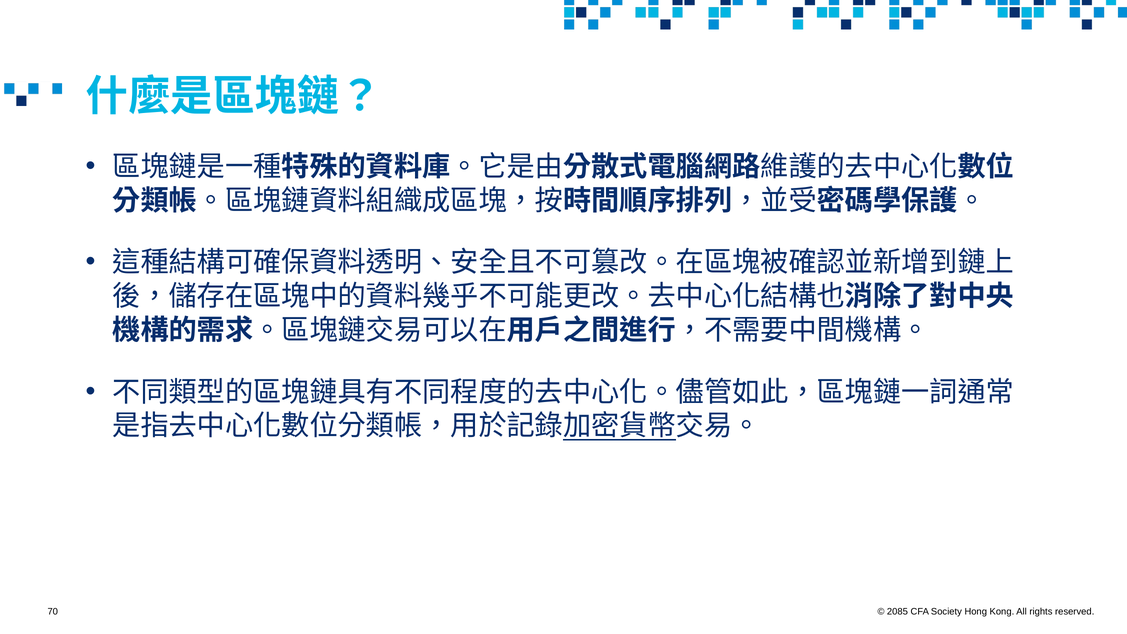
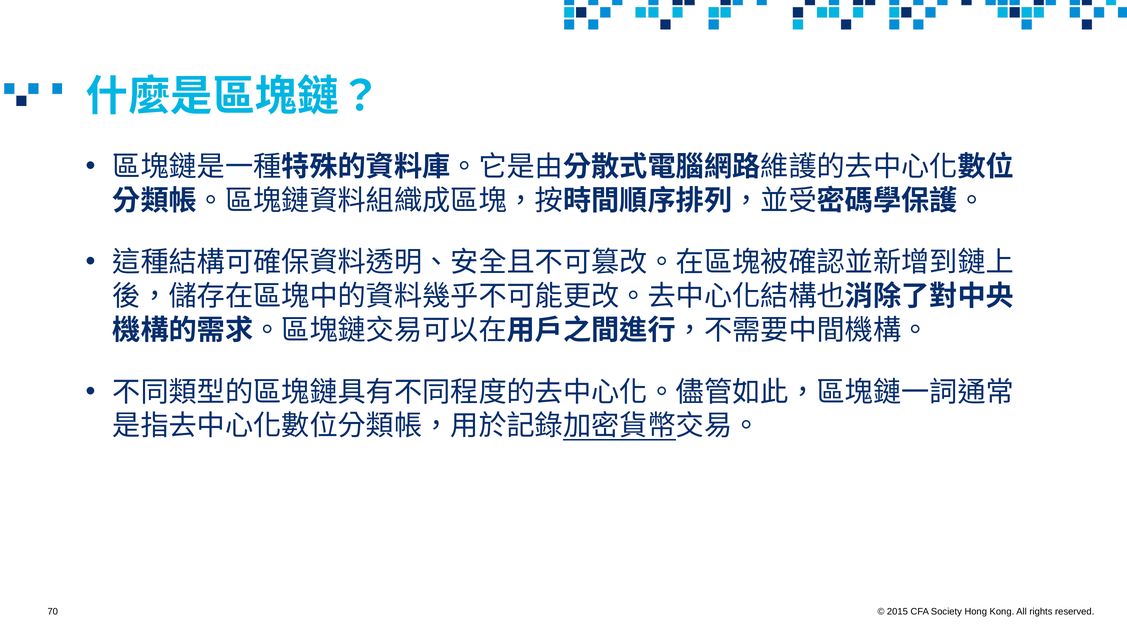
2085: 2085 -> 2015 (897, 612)
